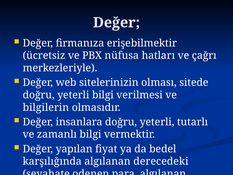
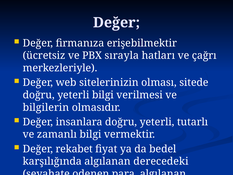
nüfusa: nüfusa -> sırayla (122, 55)
yapılan: yapılan -> rekabet (74, 149)
